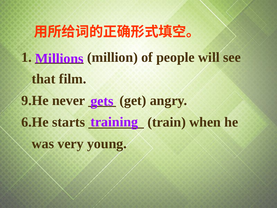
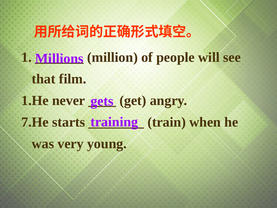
9.He: 9.He -> 1.He (35, 100)
6.He: 6.He -> 7.He (35, 122)
